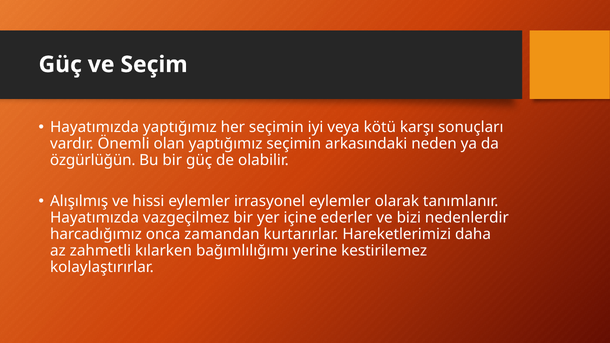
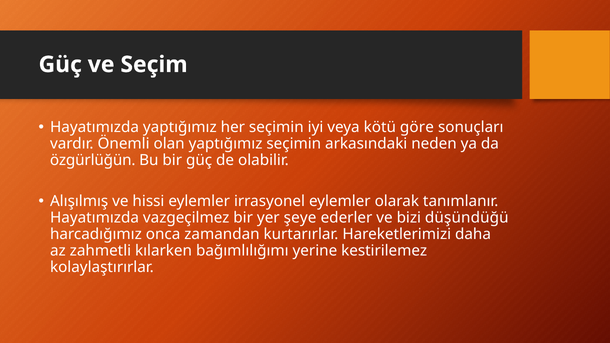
karşı: karşı -> göre (417, 127)
içine: içine -> şeye (300, 218)
nedenlerdir: nedenlerdir -> düşündüğü (467, 218)
